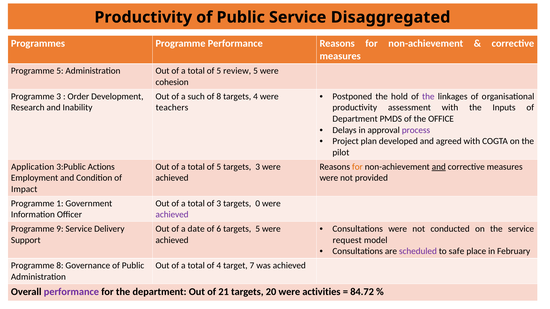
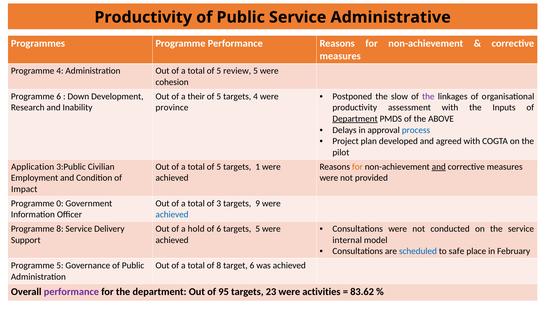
Disaggregated: Disaggregated -> Administrative (391, 17)
Programme 5: 5 -> 4 (60, 71)
hold: hold -> slow (400, 97)
Programme 3: 3 -> 6 (59, 97)
Order: Order -> Down (78, 97)
such: such -> their (196, 97)
8: 8 -> 5 (219, 97)
teachers: teachers -> province (172, 108)
Department underline: none -> present (355, 119)
OFFICE: OFFICE -> ABOVE (441, 119)
process colour: purple -> blue (416, 130)
Actions: Actions -> Civilian (101, 167)
targets 3: 3 -> 1 (258, 167)
1: 1 -> 0 (60, 204)
0: 0 -> 9 (258, 204)
achieved colour: purple -> blue (172, 215)
Programme 9: 9 -> 8 (60, 229)
date: date -> hold (196, 229)
request: request -> internal (347, 240)
scheduled colour: purple -> blue (418, 252)
Programme 8: 8 -> 5 (60, 266)
of 4: 4 -> 8 (219, 266)
target 7: 7 -> 6 (252, 266)
21: 21 -> 95 (224, 292)
20: 20 -> 23 (271, 292)
84.72: 84.72 -> 83.62 (362, 292)
